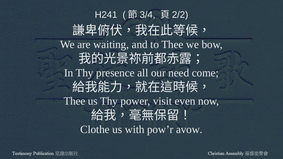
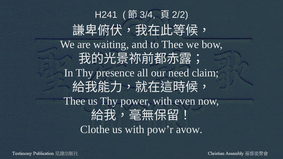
come: come -> claim (205, 73)
power visit: visit -> with (163, 101)
